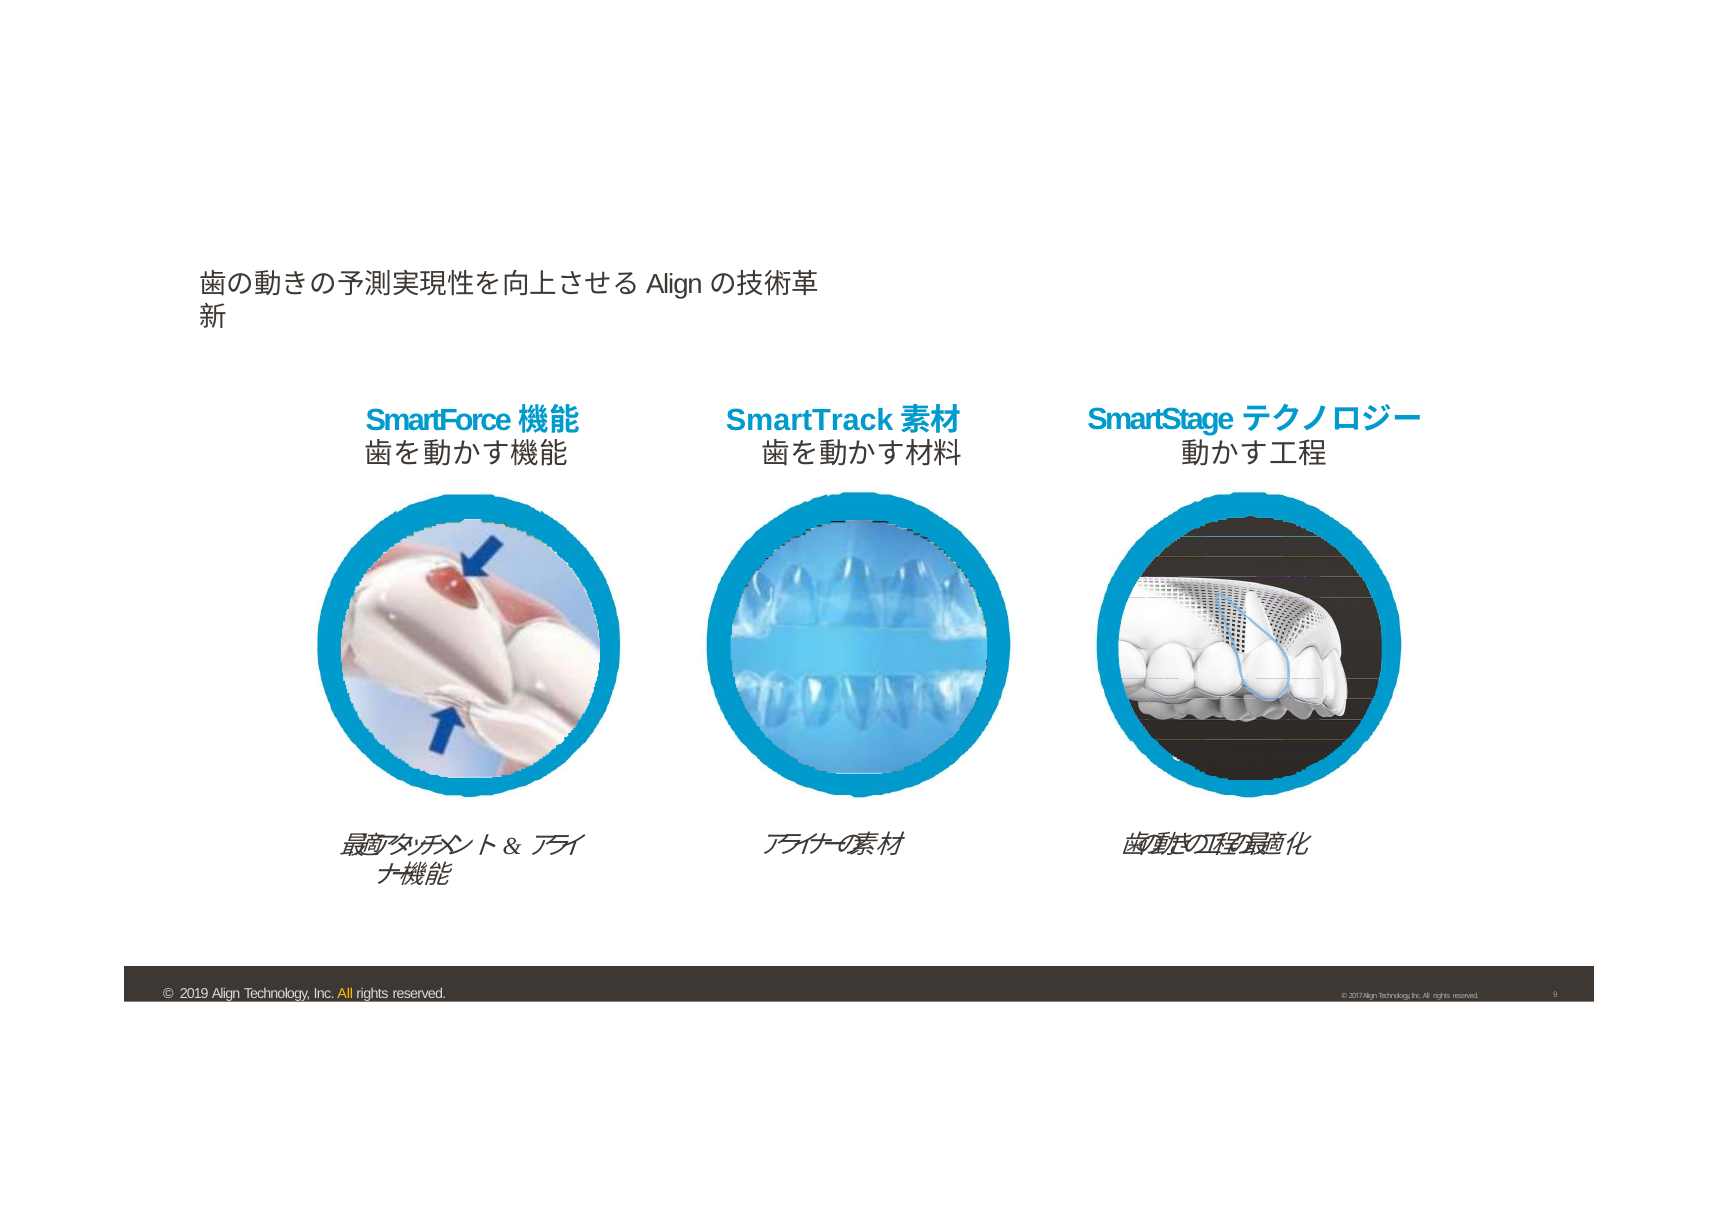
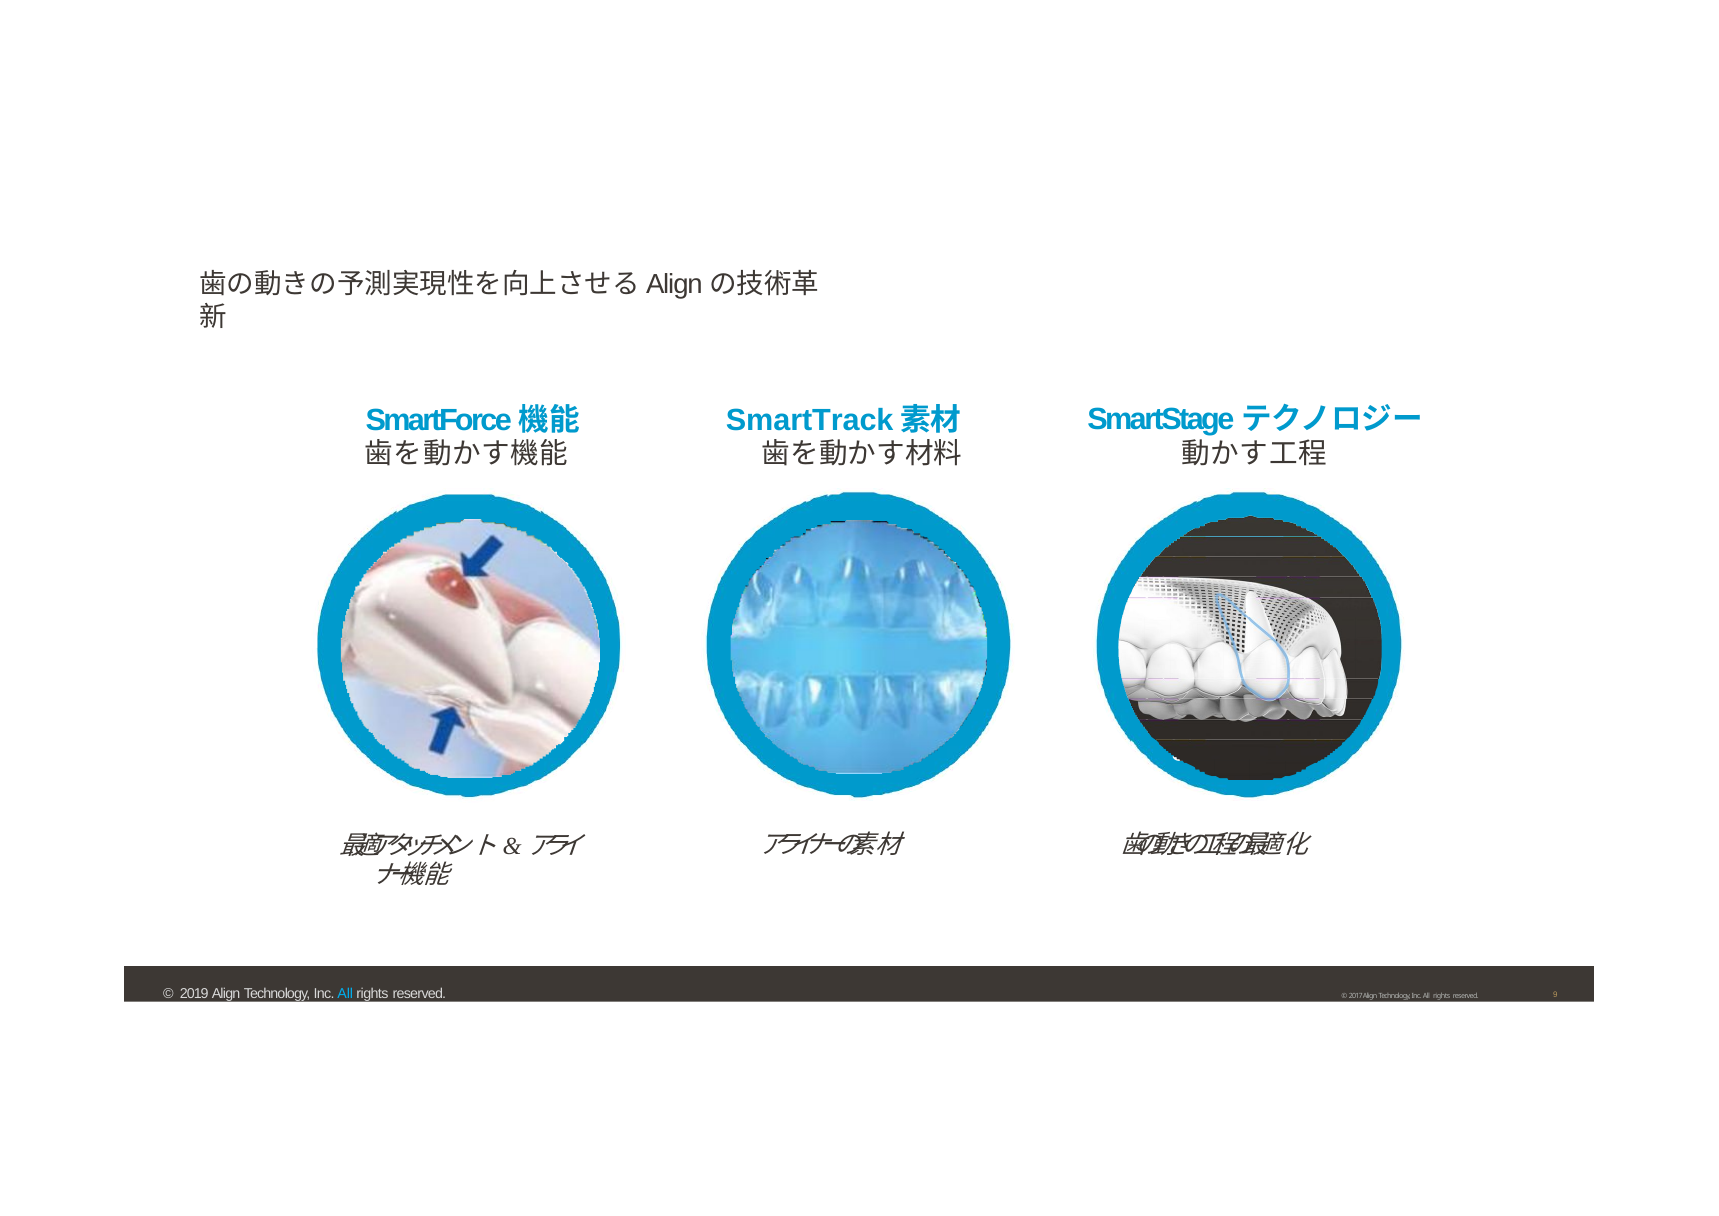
All colour: yellow -> light blue (345, 994)
